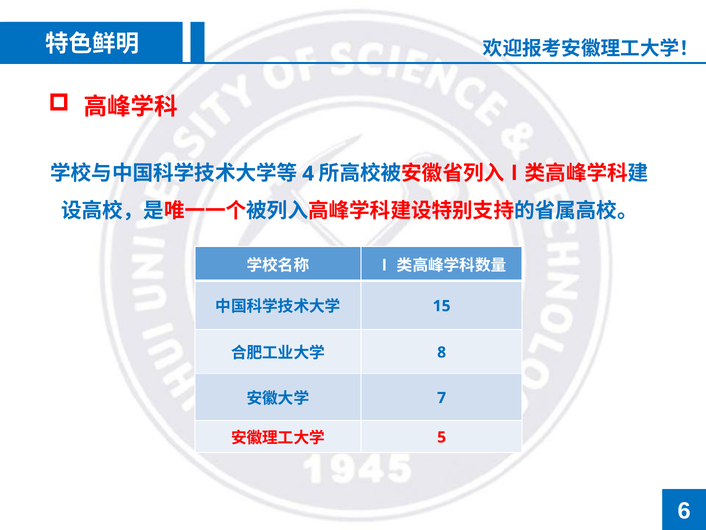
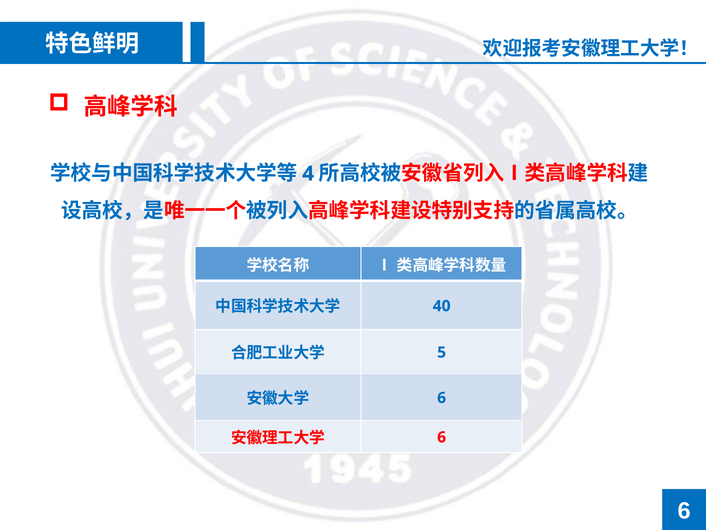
15: 15 -> 40 (442, 306)
8: 8 -> 5 (442, 352)
7: 7 -> 6 (442, 398)
5: 5 -> 6 (442, 437)
